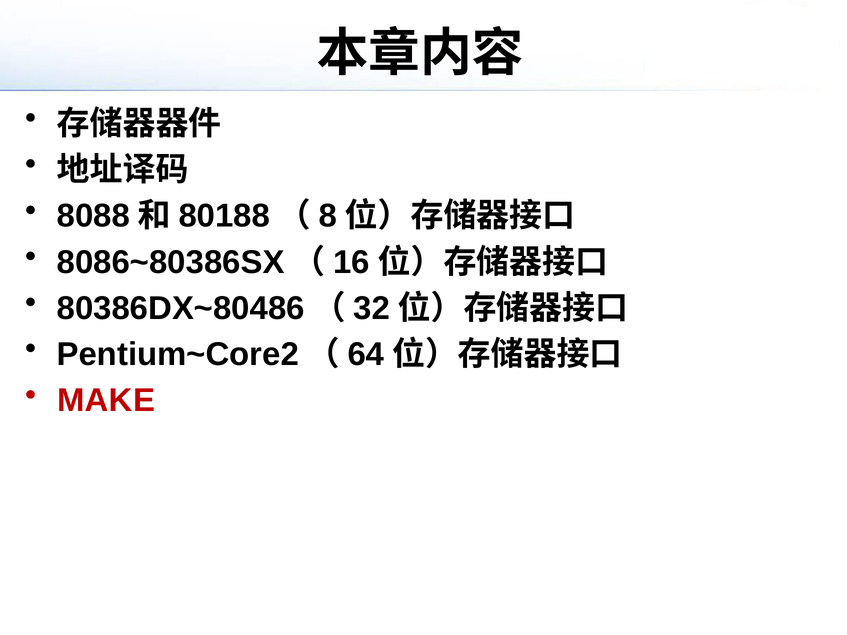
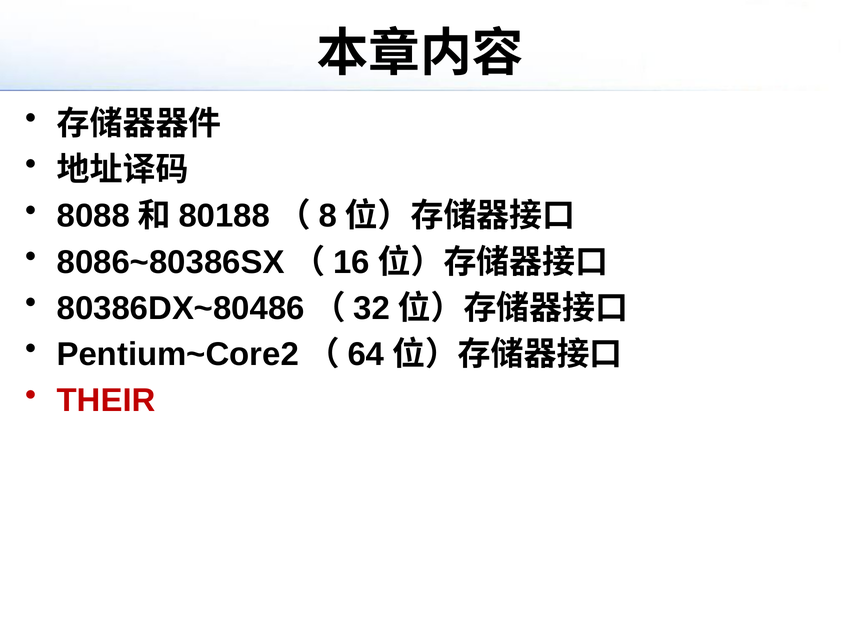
MAKE: MAKE -> THEIR (106, 401)
